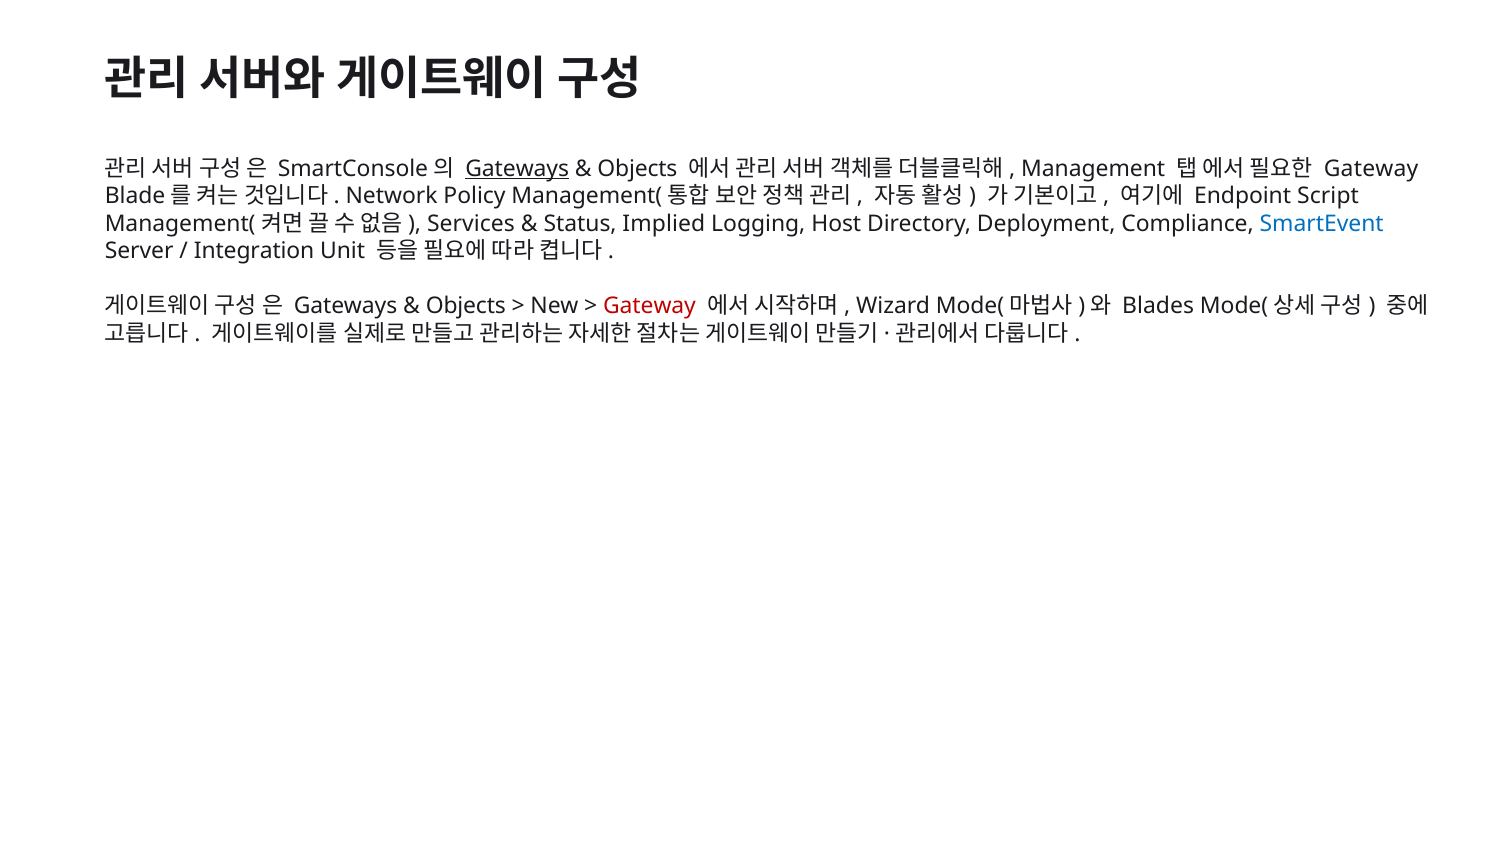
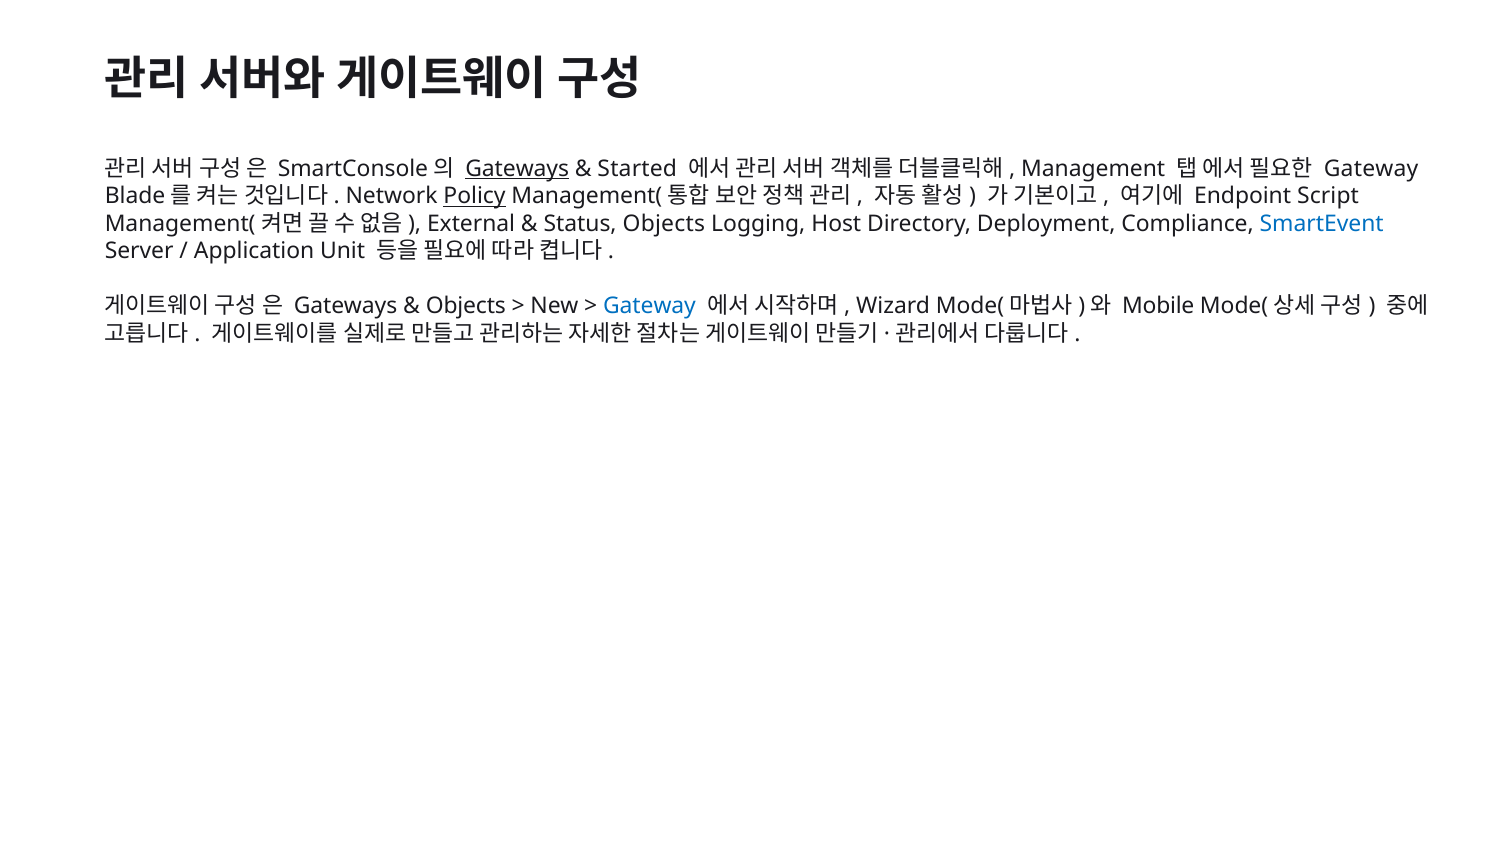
Objects: Objects -> Started (637, 169)
Policy underline: none -> present (475, 196)
Services: Services -> External (471, 224)
Status Implied: Implied -> Objects (664, 224)
Integration: Integration -> Application (254, 251)
Gateway colour: red -> blue (650, 306)
Blades: Blades -> Mobile (1158, 306)
